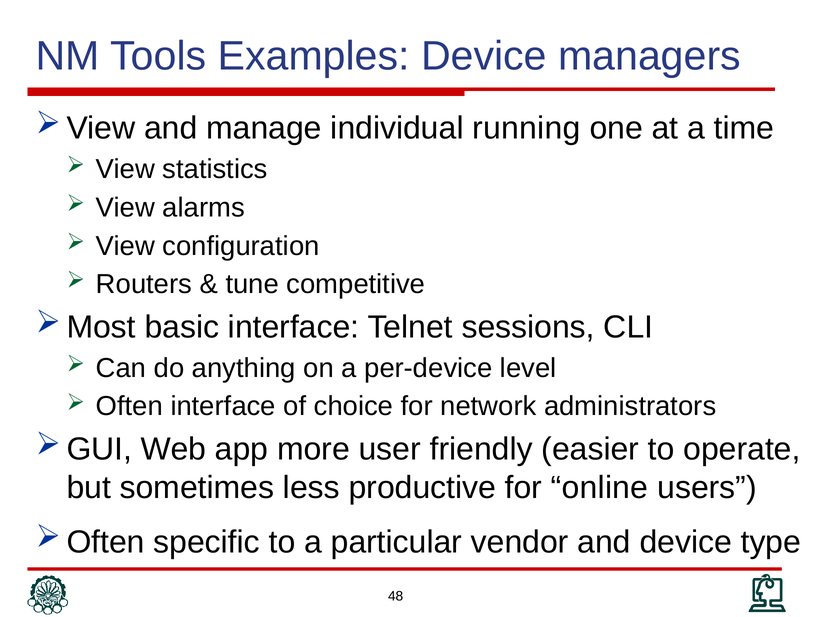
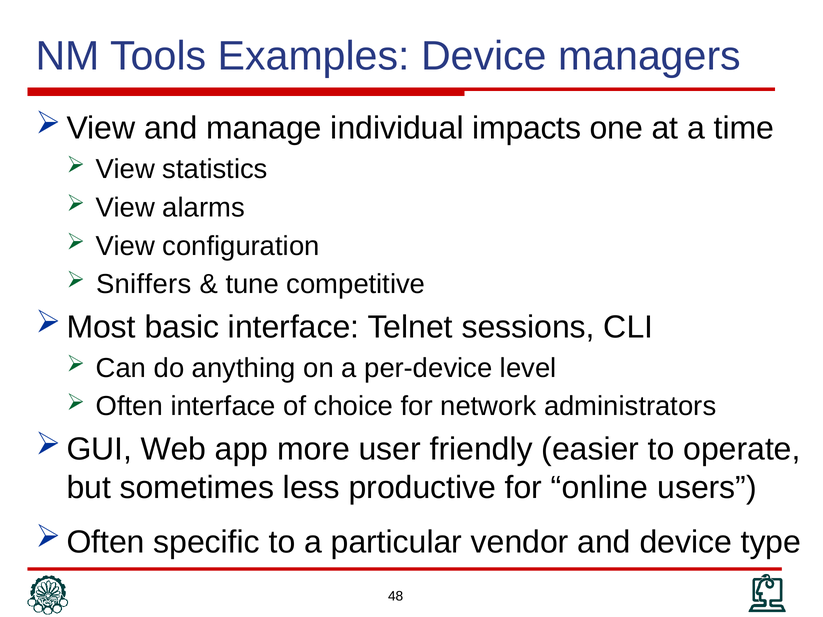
running: running -> impacts (527, 128)
Routers: Routers -> Sniffers (144, 284)
